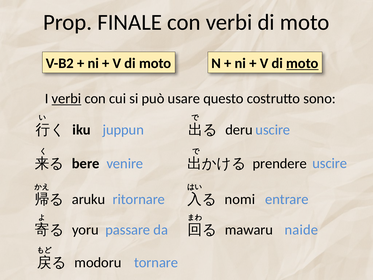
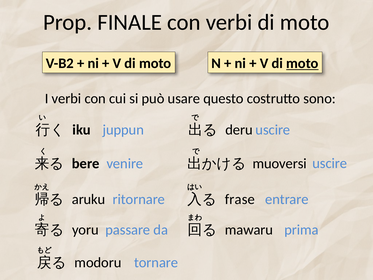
verbi underline: present -> none (67, 99)
prendere: prendere -> muoversi (280, 163)
nomi: nomi -> frase (240, 199)
naide: naide -> prima (301, 230)
